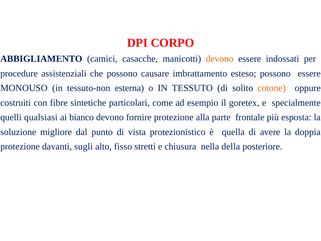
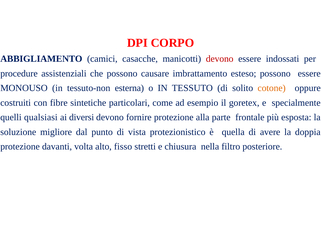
devono colour: orange -> red (220, 59)
bianco: bianco -> diversi (82, 117)
sugli: sugli -> volta (84, 146)
della: della -> filtro (231, 146)
